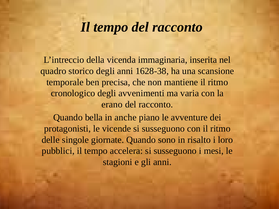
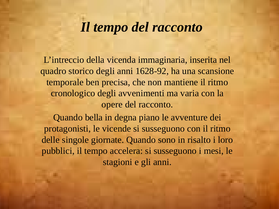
1628-38: 1628-38 -> 1628-92 (152, 71)
erano: erano -> opere (112, 105)
anche: anche -> degna (126, 118)
